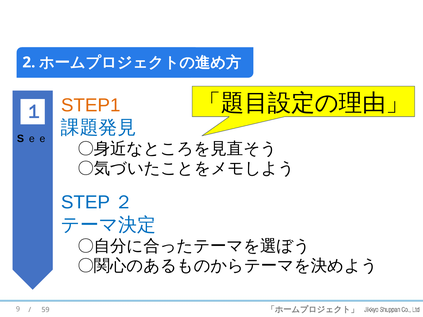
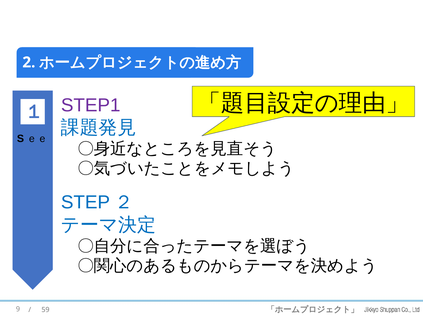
STEP1 colour: orange -> purple (91, 105)
